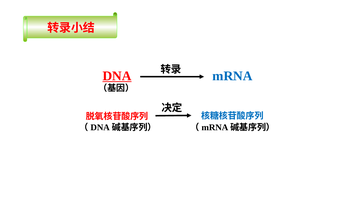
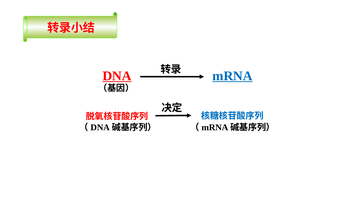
mRNA underline: none -> present (232, 76)
